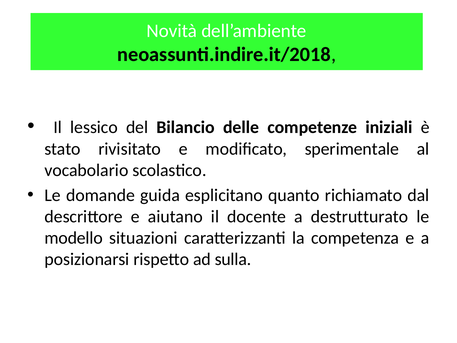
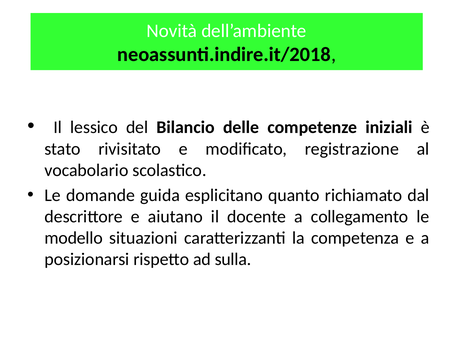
sperimentale: sperimentale -> registrazione (352, 149)
destrutturato: destrutturato -> collegamento (360, 216)
